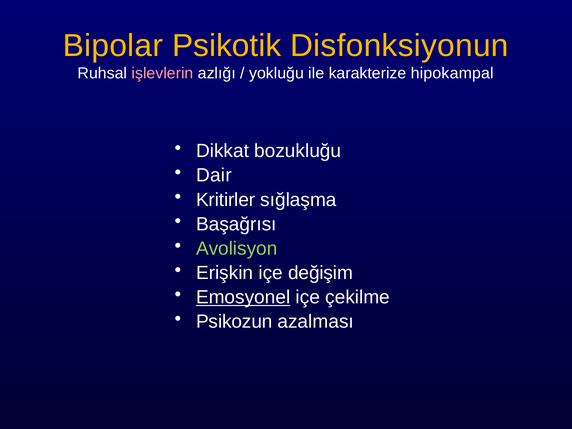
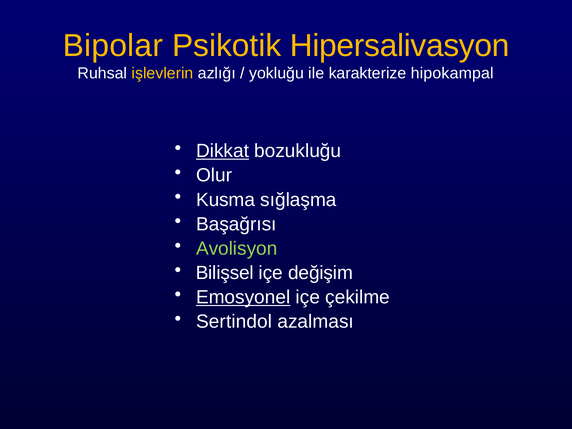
Disfonksiyonun: Disfonksiyonun -> Hipersalivasyon (400, 46)
işlevlerin colour: pink -> yellow (162, 73)
Dikkat underline: none -> present (223, 151)
Dair: Dair -> Olur (214, 175)
Kritirler: Kritirler -> Kusma (226, 200)
Erişkin: Erişkin -> Bilişsel (225, 273)
Psikozun: Psikozun -> Sertindol (234, 322)
